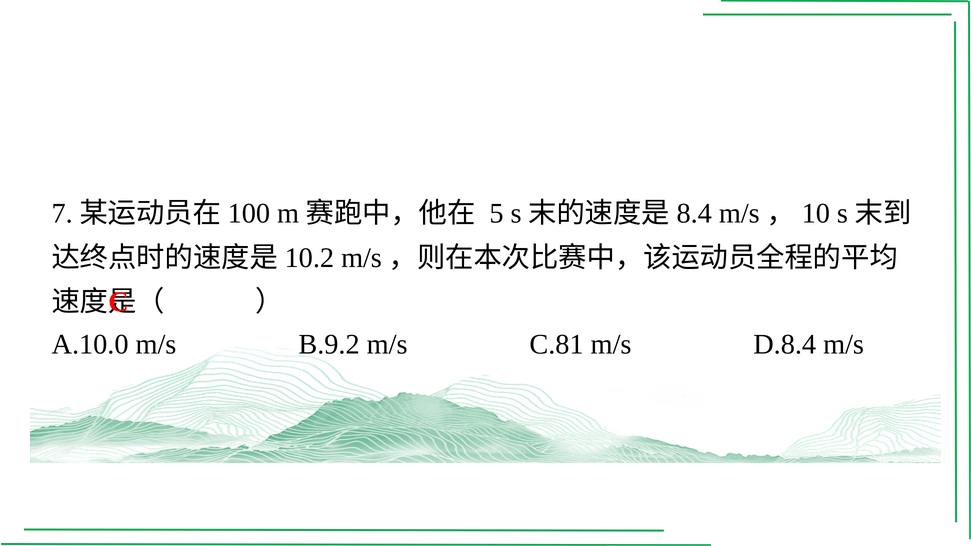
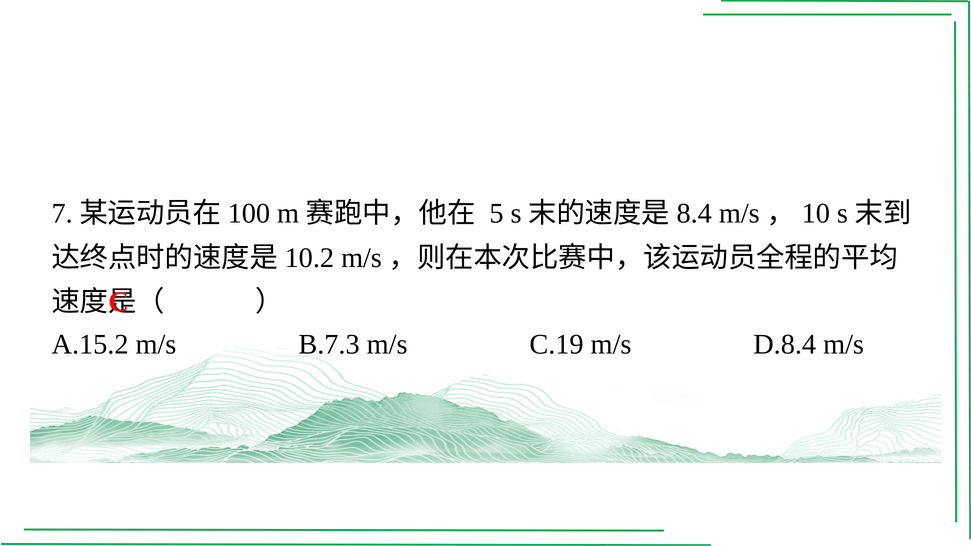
A.10.0: A.10.0 -> A.15.2 (90, 345)
B.9.2: B.9.2 -> B.7.3 (329, 345)
C.81: C.81 -> C.19 (557, 345)
